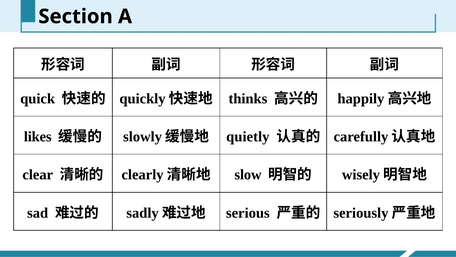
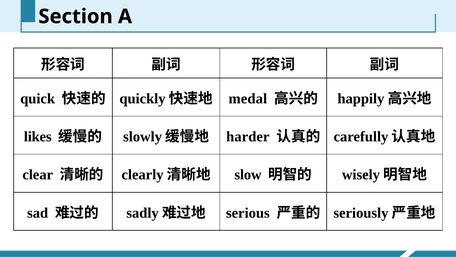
thinks: thinks -> medal (248, 98)
quietly: quietly -> harder (248, 136)
